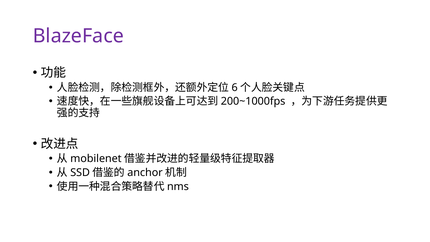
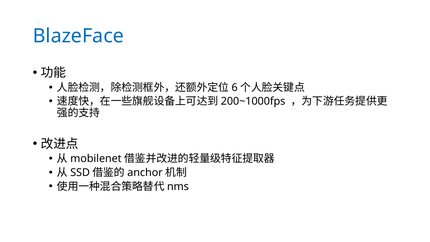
BlazeFace colour: purple -> blue (78, 36)
